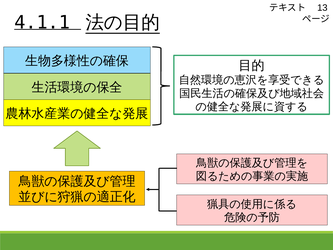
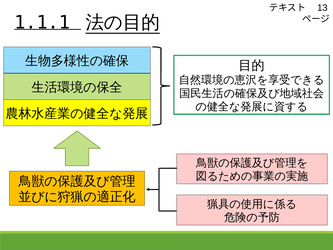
4.1.1: 4.1.1 -> 1.1.1 (42, 23)
